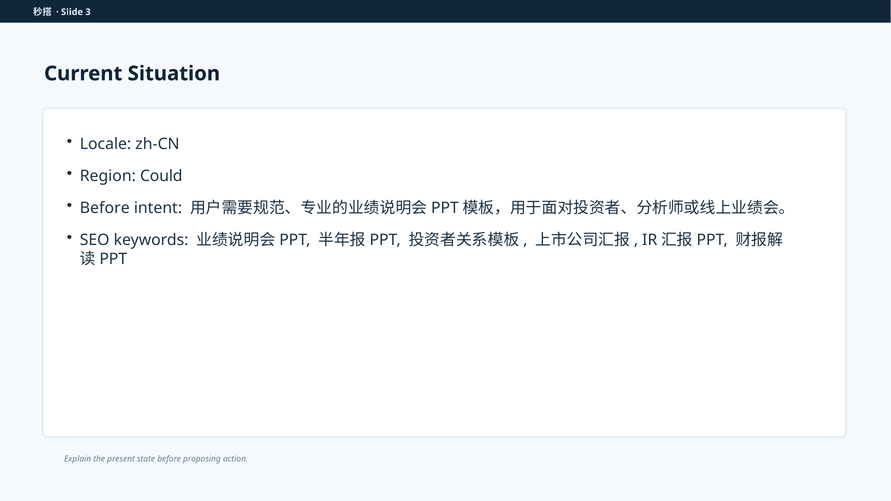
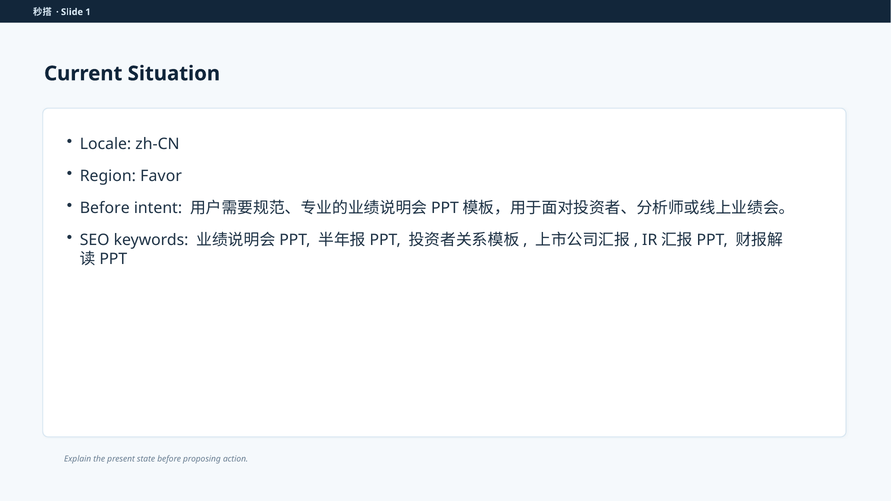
3: 3 -> 1 (88, 12)
Could: Could -> Favor (161, 176)
